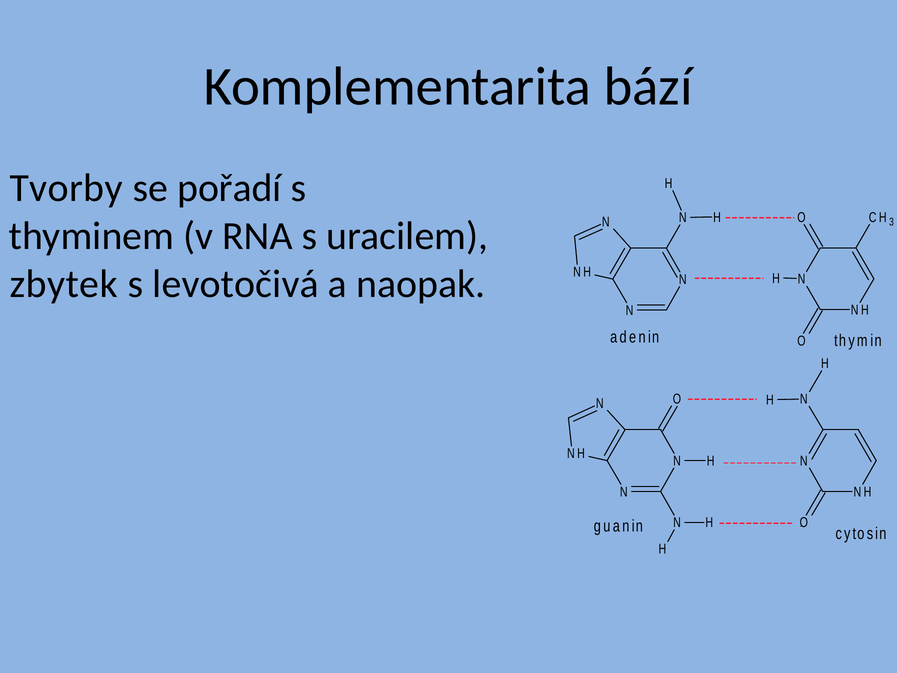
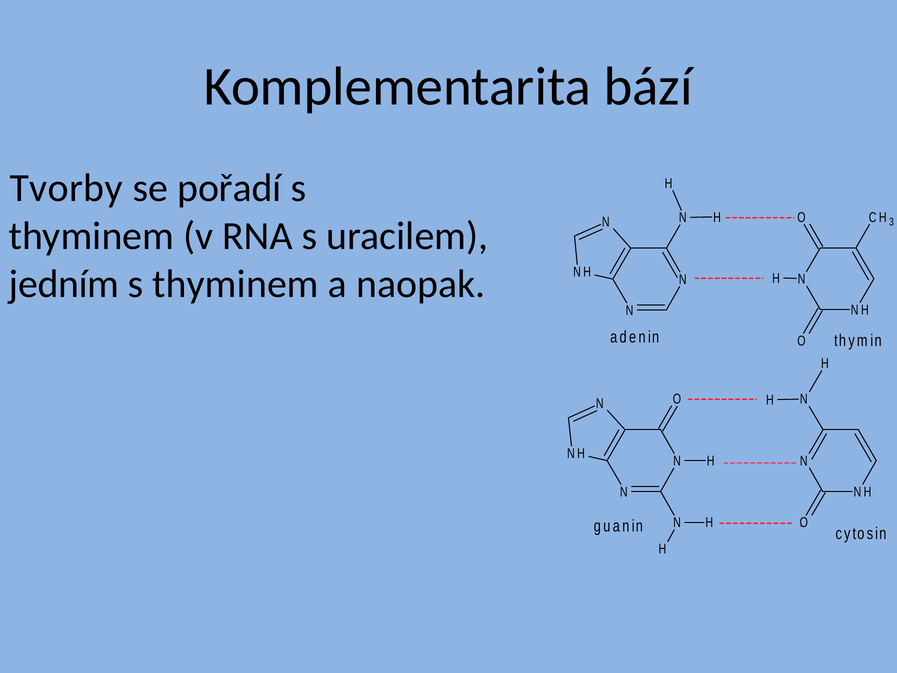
zbytek: zbytek -> jedním (64, 284)
levotočivá: levotočivá -> thyminem (236, 284)
